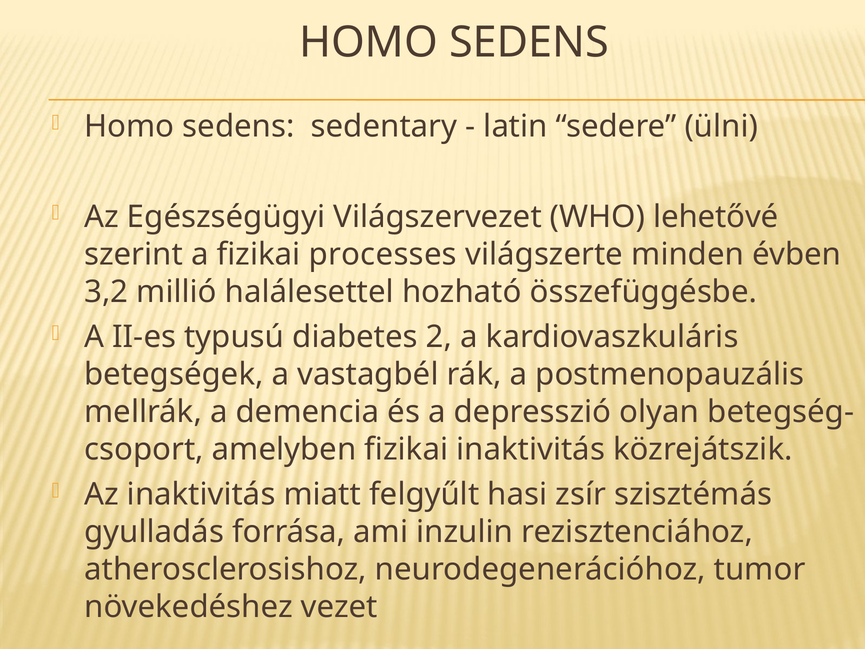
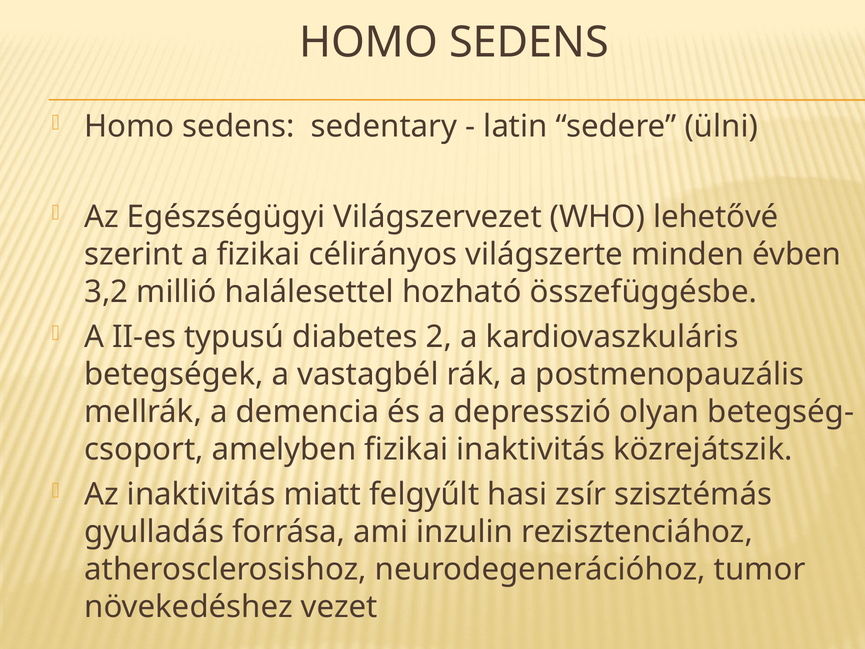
processes: processes -> célirányos (383, 254)
